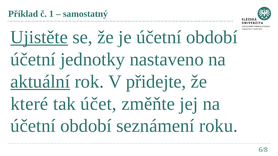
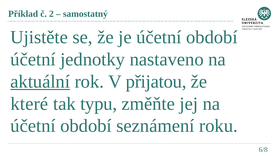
1: 1 -> 2 (51, 14)
Ujistěte underline: present -> none (39, 37)
přidejte: přidejte -> přijatou (156, 82)
účet: účet -> typu (99, 104)
